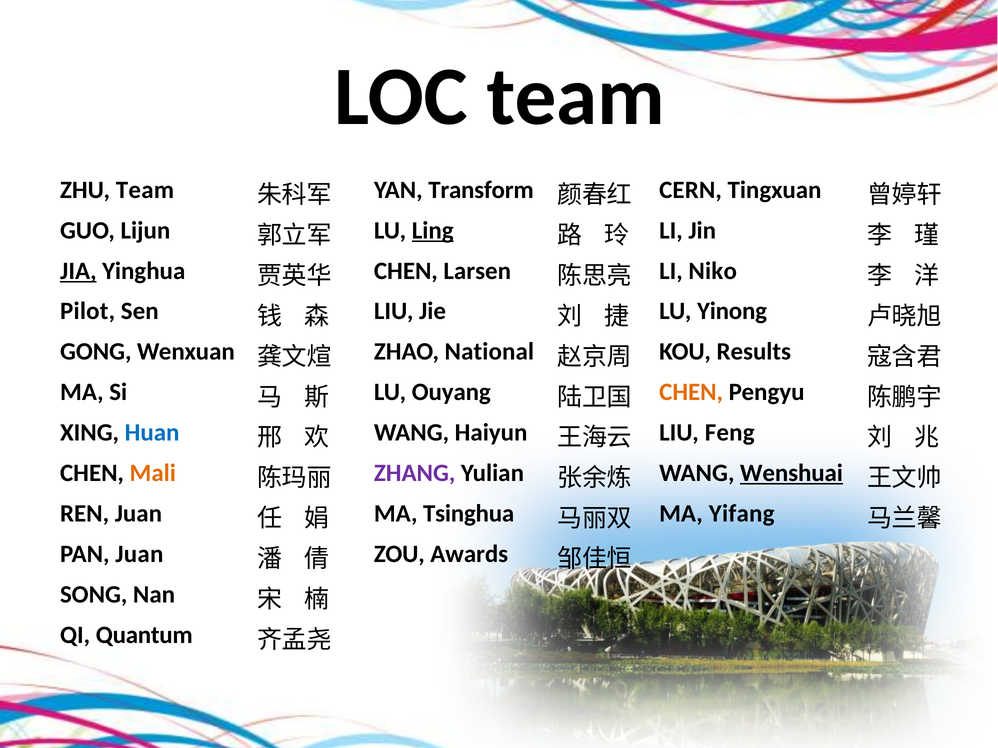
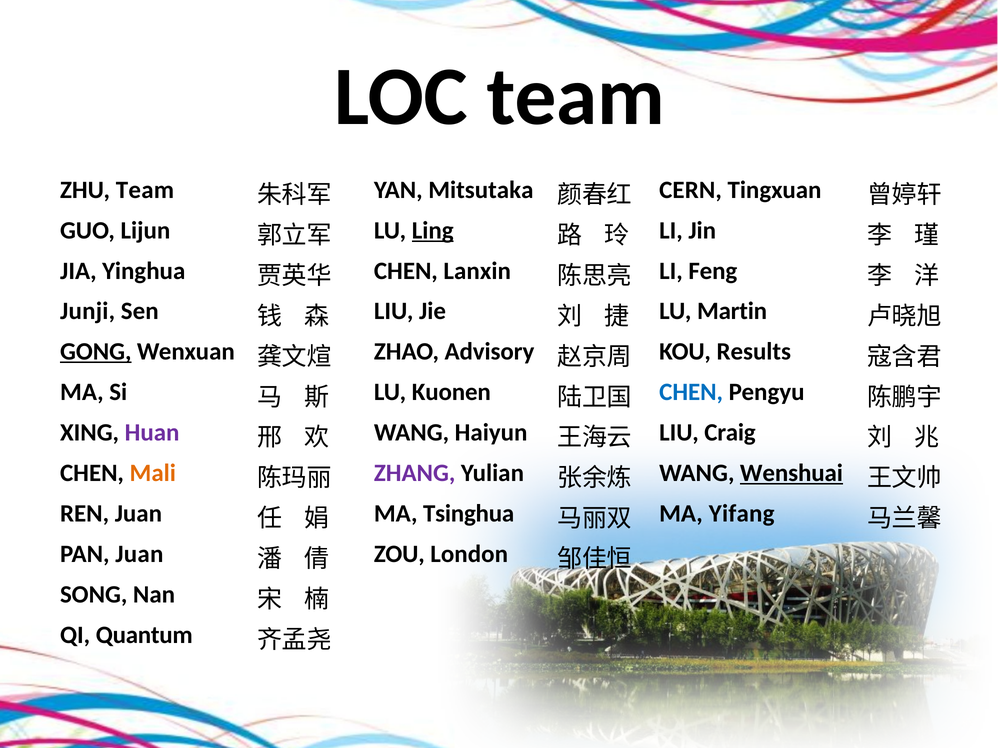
Transform: Transform -> Mitsutaka (481, 190)
JIA underline: present -> none (78, 271)
Larsen: Larsen -> Lanxin (477, 271)
Niko: Niko -> Feng (713, 271)
Pilot: Pilot -> Junji (88, 311)
Yinong: Yinong -> Martin (732, 311)
GONG underline: none -> present (96, 352)
National: National -> Advisory (489, 352)
Ouyang: Ouyang -> Kuonen (451, 392)
CHEN colour: orange -> blue (691, 392)
Huan colour: blue -> purple (152, 433)
Feng: Feng -> Craig (730, 433)
Awards: Awards -> London (469, 554)
